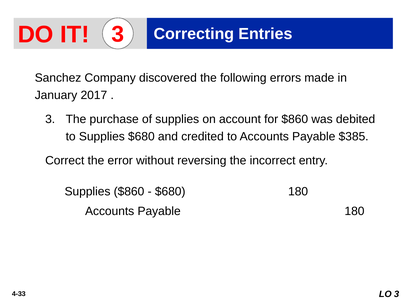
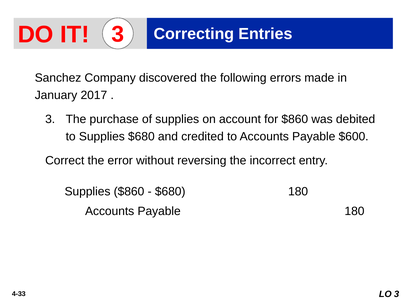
$385: $385 -> $600 (354, 136)
